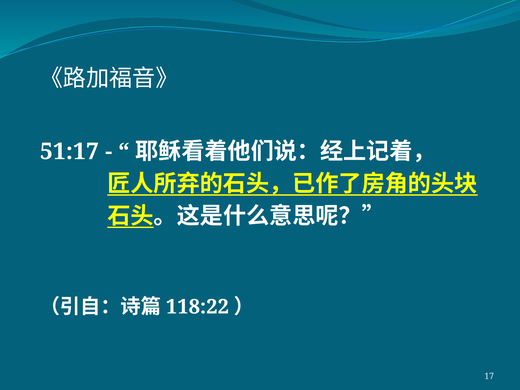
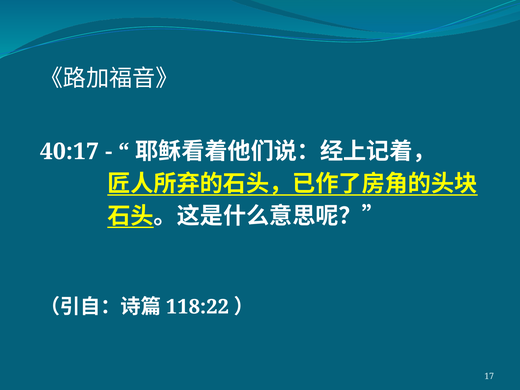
51:17: 51:17 -> 40:17 (69, 152)
